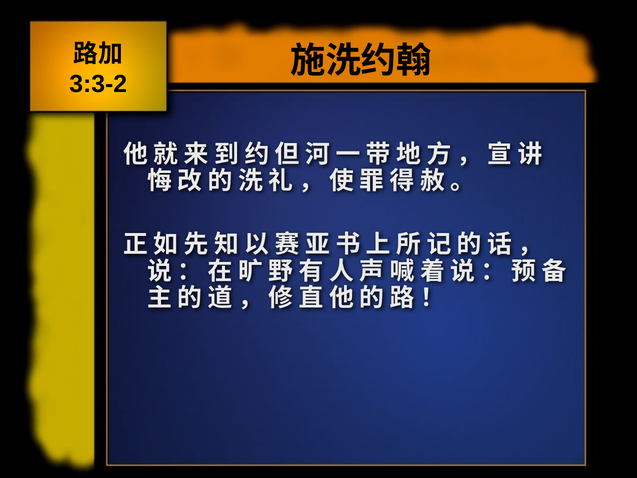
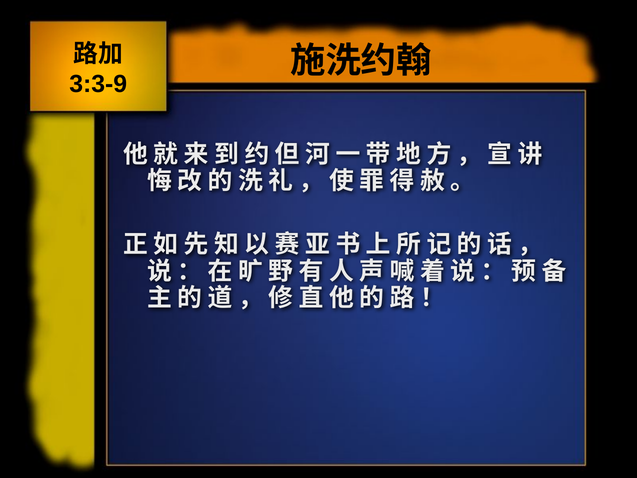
3:3-2: 3:3-2 -> 3:3-9 (98, 84)
